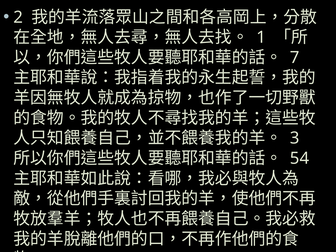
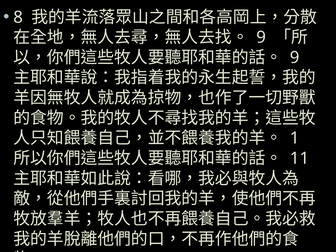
2: 2 -> 8 (18, 17)
1: 1 -> 9 (261, 37)
7: 7 -> 9 (295, 58)
3: 3 -> 1 (295, 138)
54: 54 -> 11 (300, 158)
